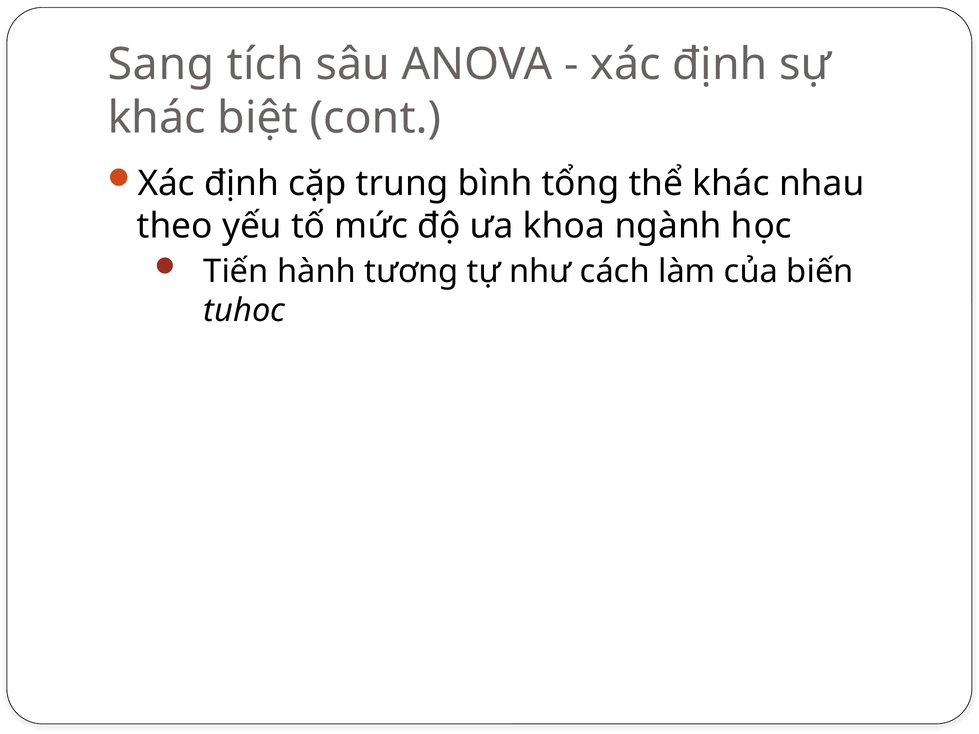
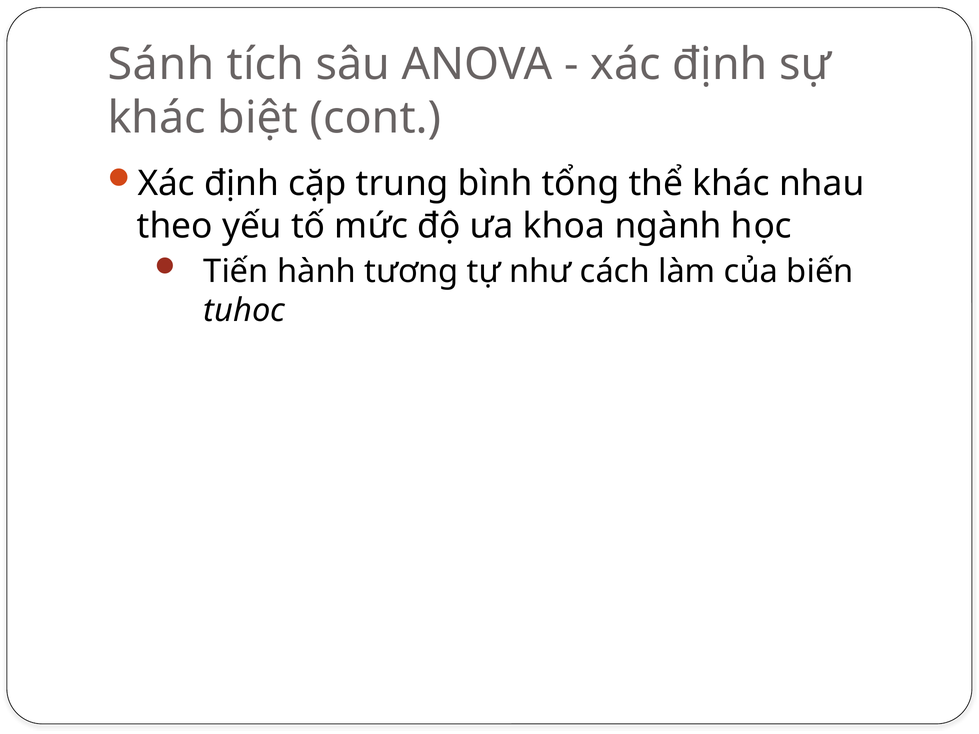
Sang: Sang -> Sánh (161, 64)
